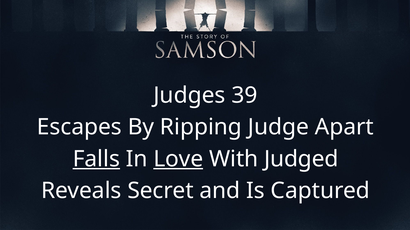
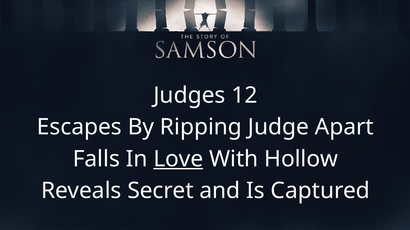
39: 39 -> 12 (244, 96)
Falls underline: present -> none (96, 159)
Judged: Judged -> Hollow (301, 159)
